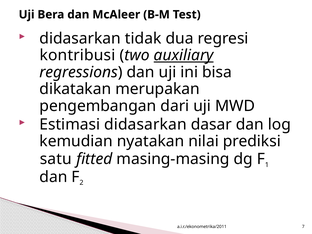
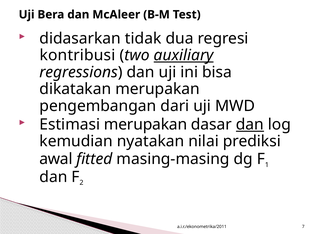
Estimasi didasarkan: didasarkan -> merupakan (146, 124)
dan underline: none -> present (250, 124)
satu: satu -> awal (56, 159)
